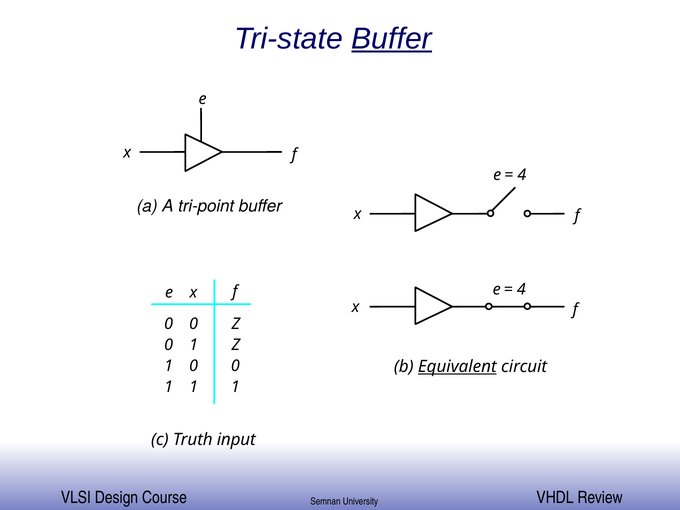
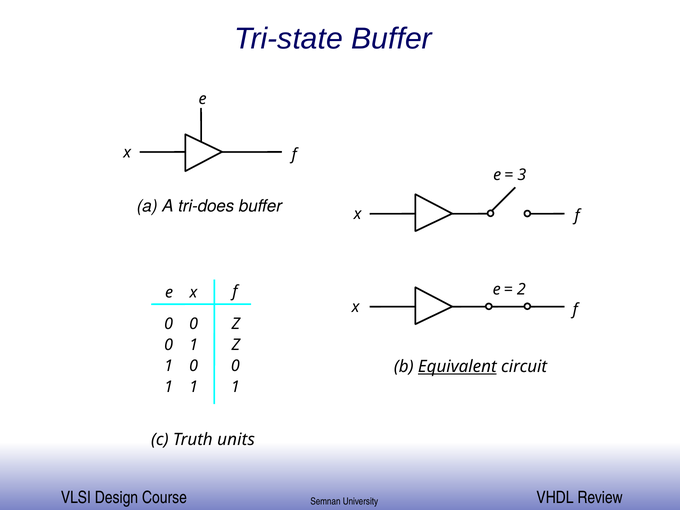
Buffer underline: present -> none (392, 39)
4: 4 -> 3 (522, 175)
tri-point: tri-point -> tri-does (206, 206)
4: 4 -> 2 (521, 289)
input: input -> units (236, 439)
